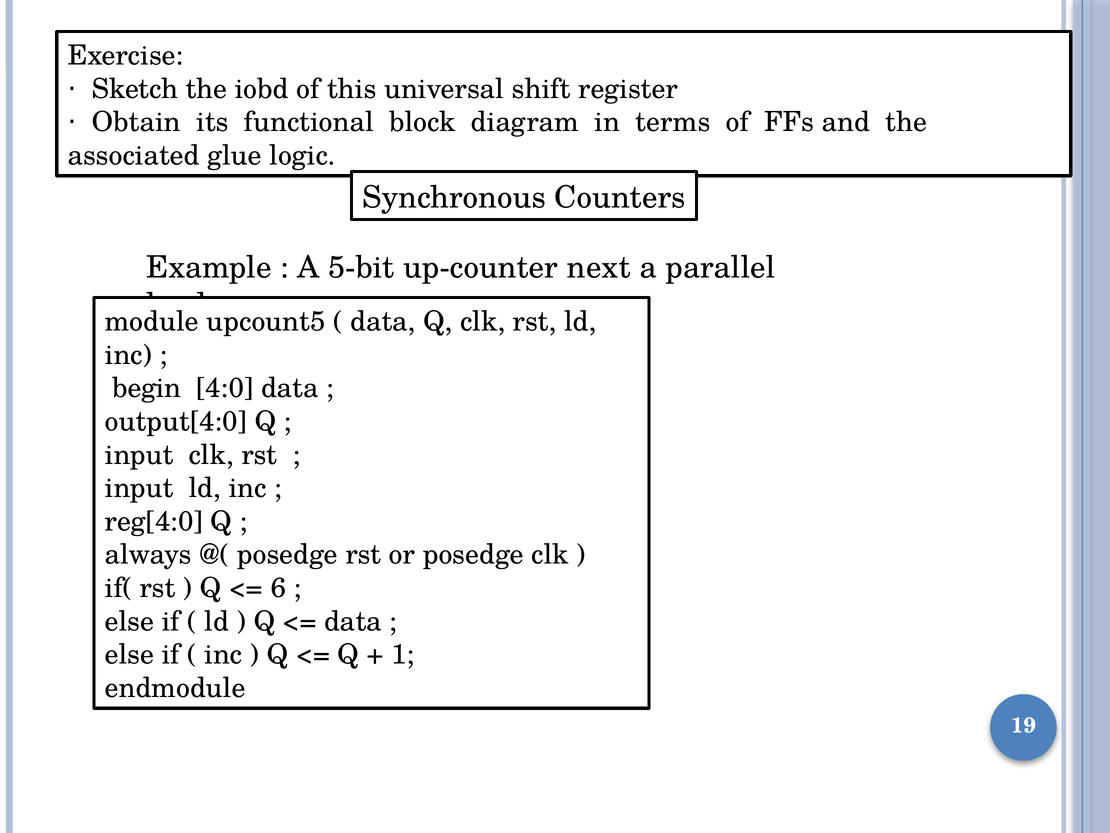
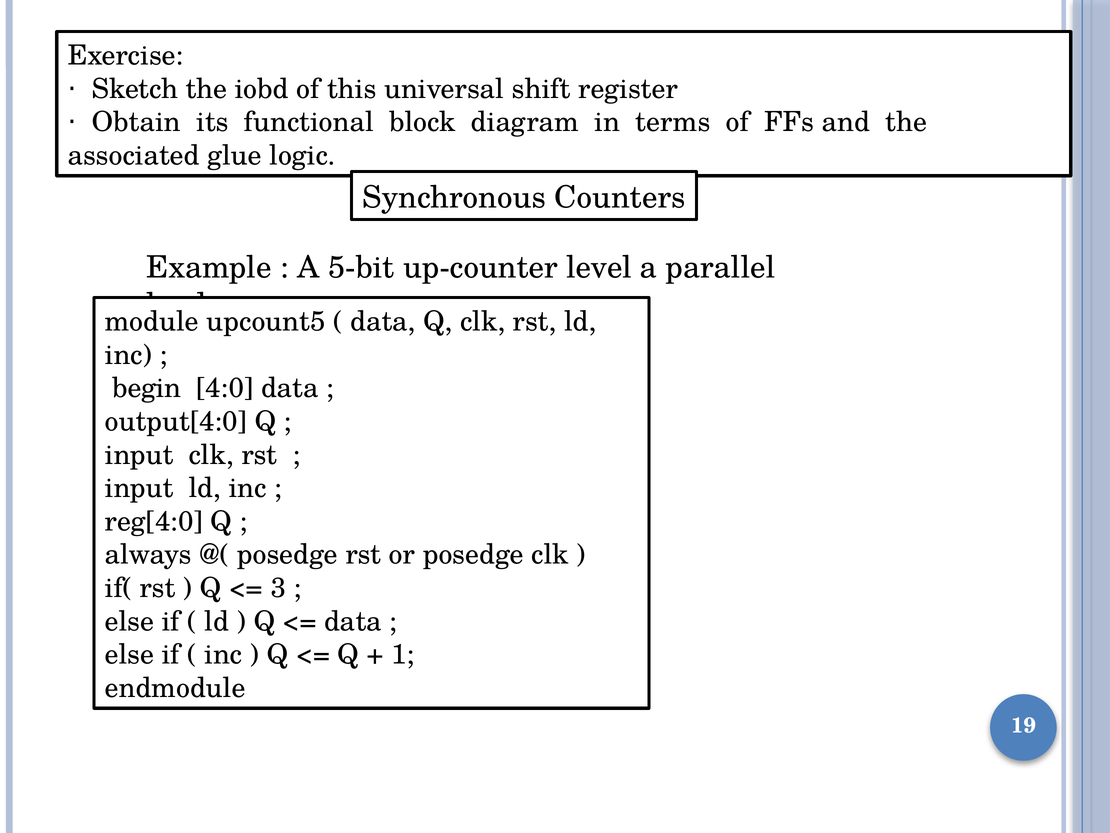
next: next -> level (599, 268)
6: 6 -> 3 (278, 588)
